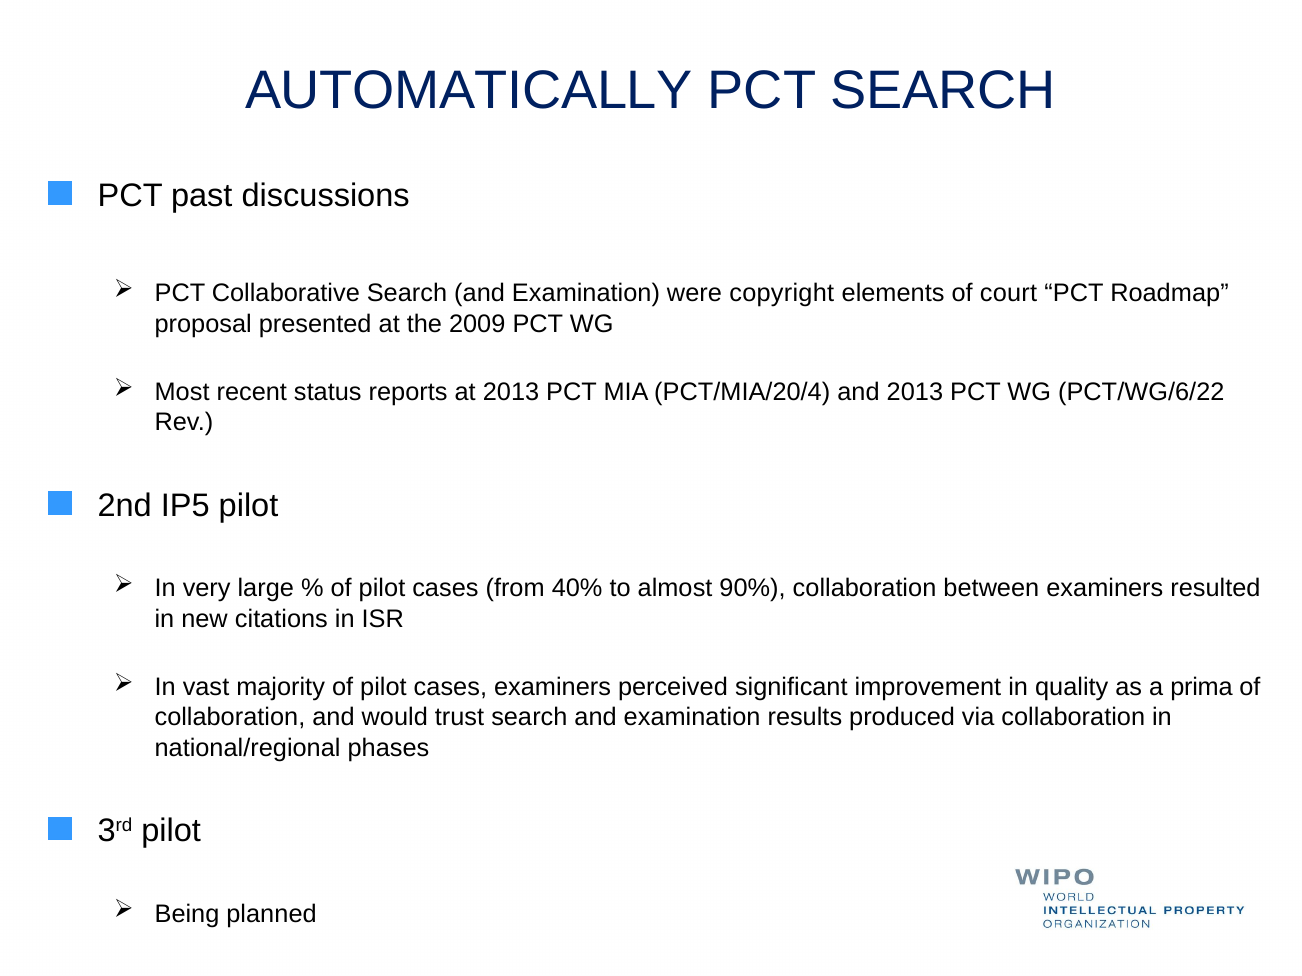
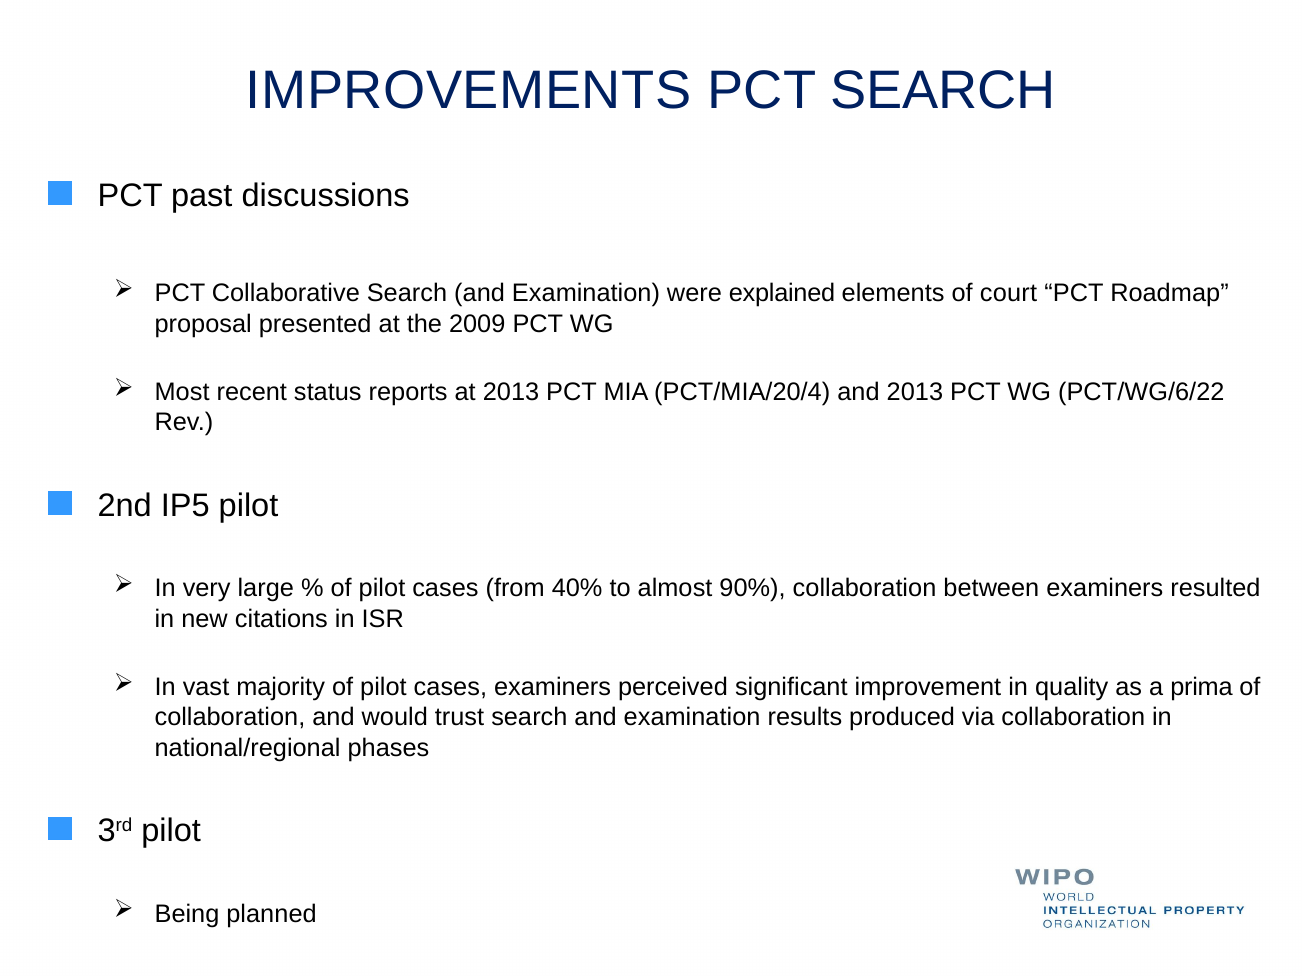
AUTOMATICALLY: AUTOMATICALLY -> IMPROVEMENTS (469, 90)
copyright: copyright -> explained (782, 293)
